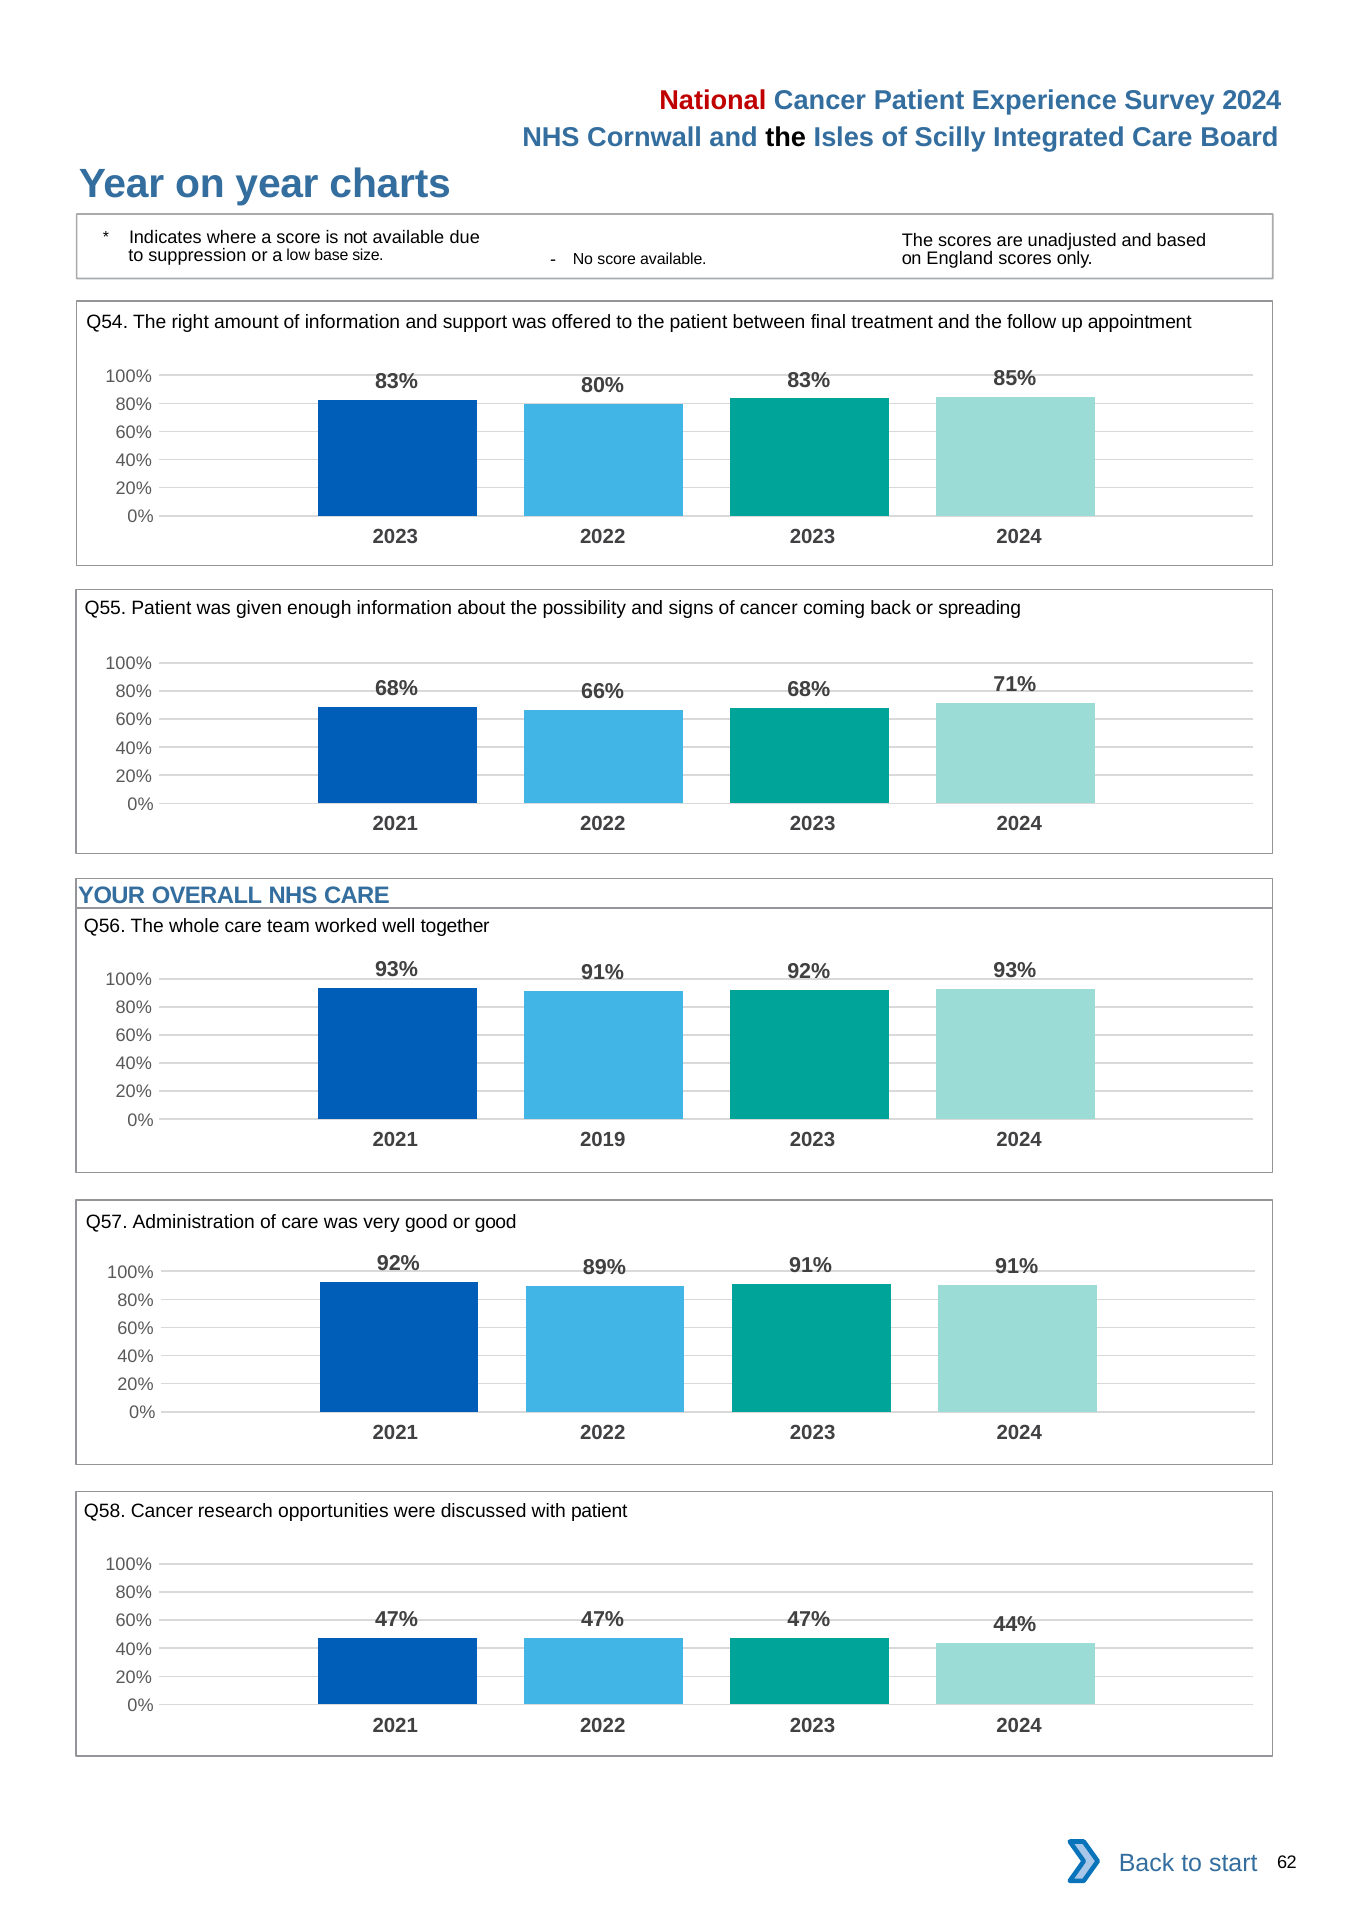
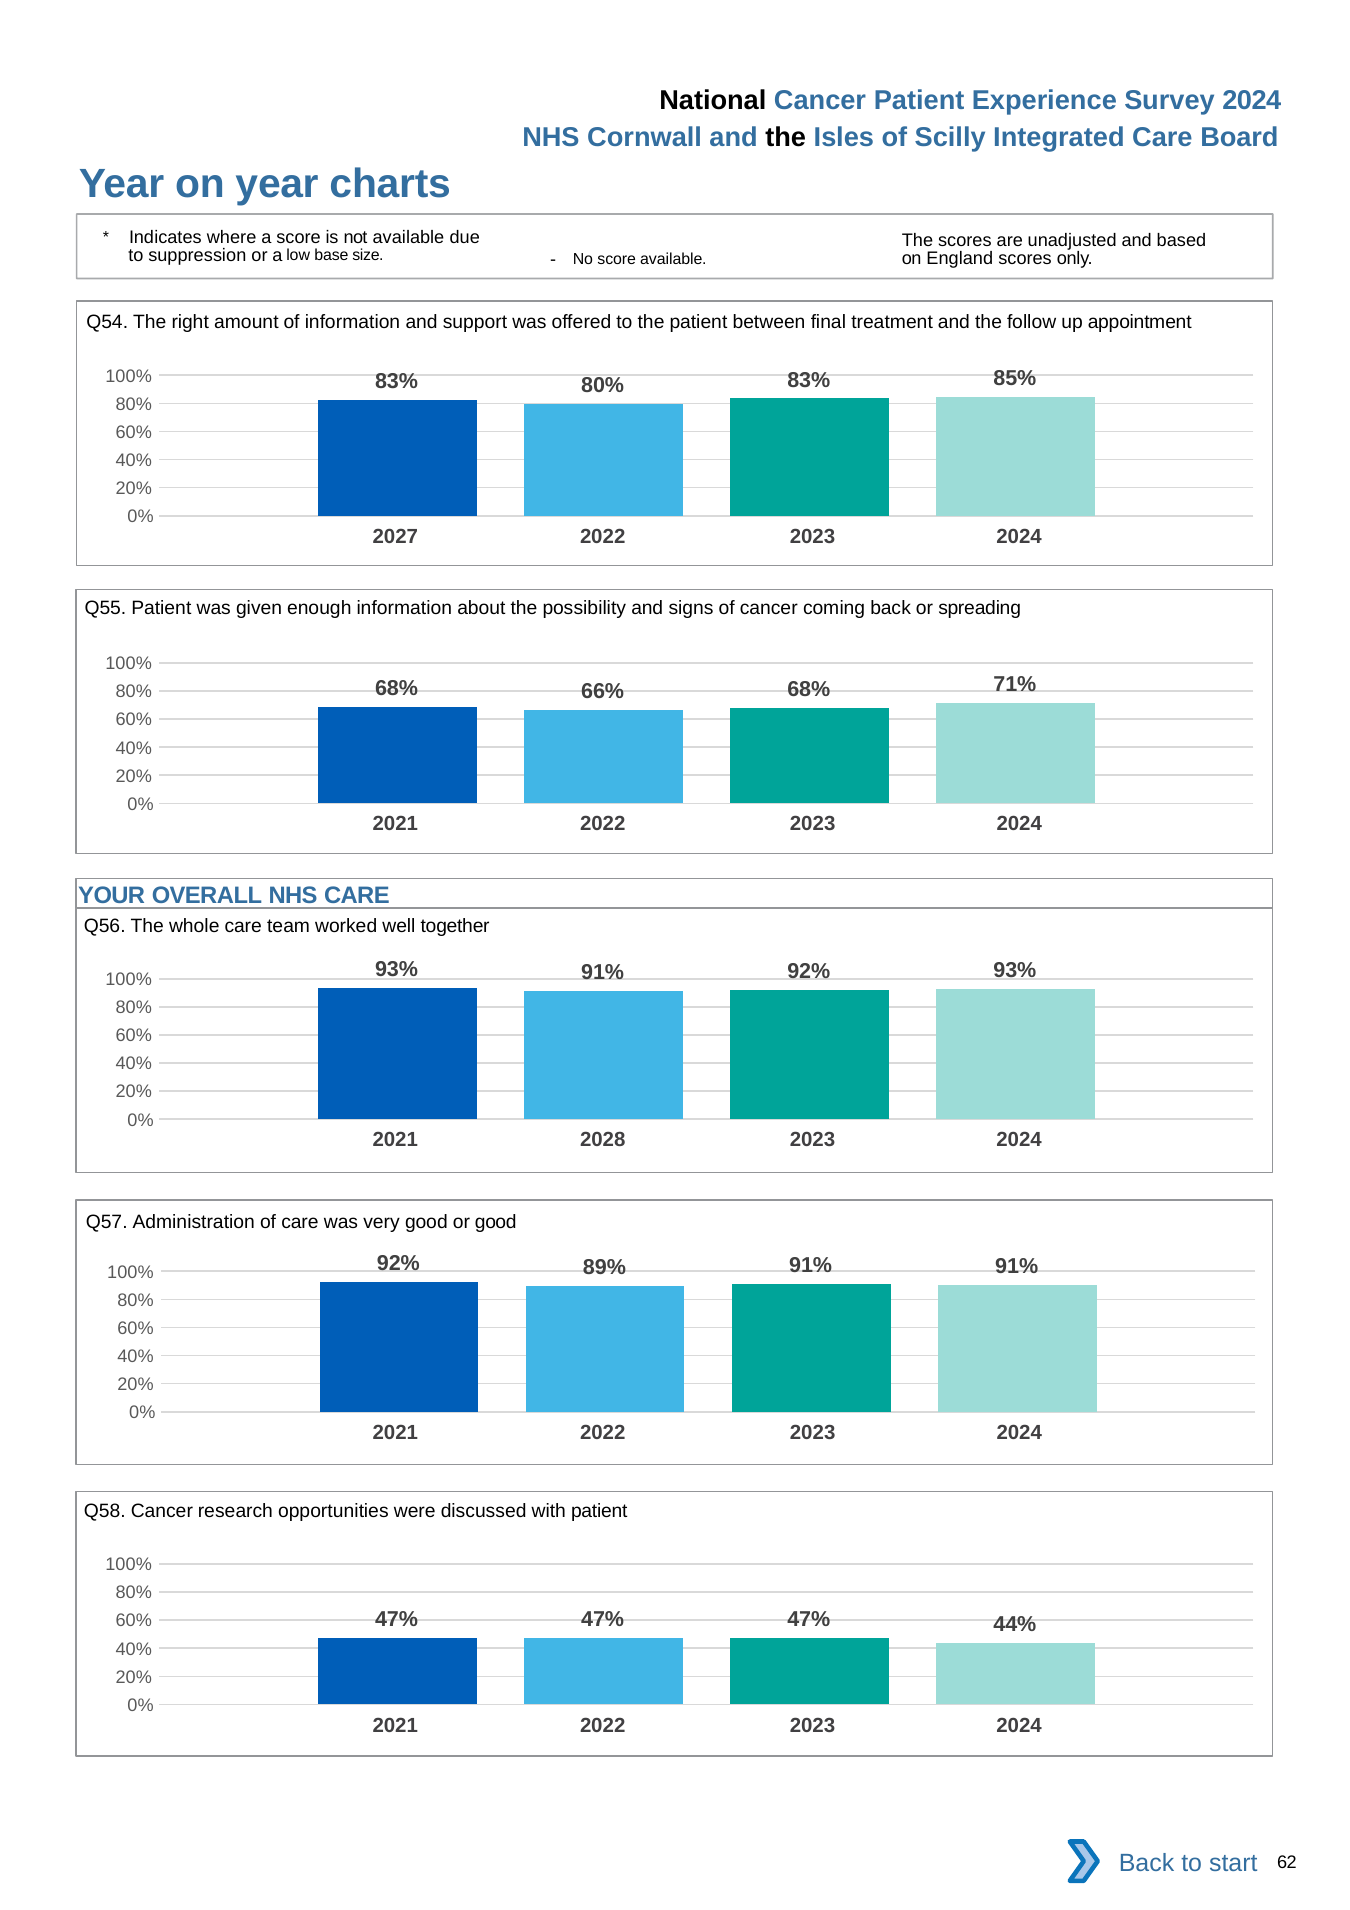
National colour: red -> black (713, 101)
2023: 2023 -> 2027 (395, 537)
2019: 2019 -> 2028 (603, 1140)
